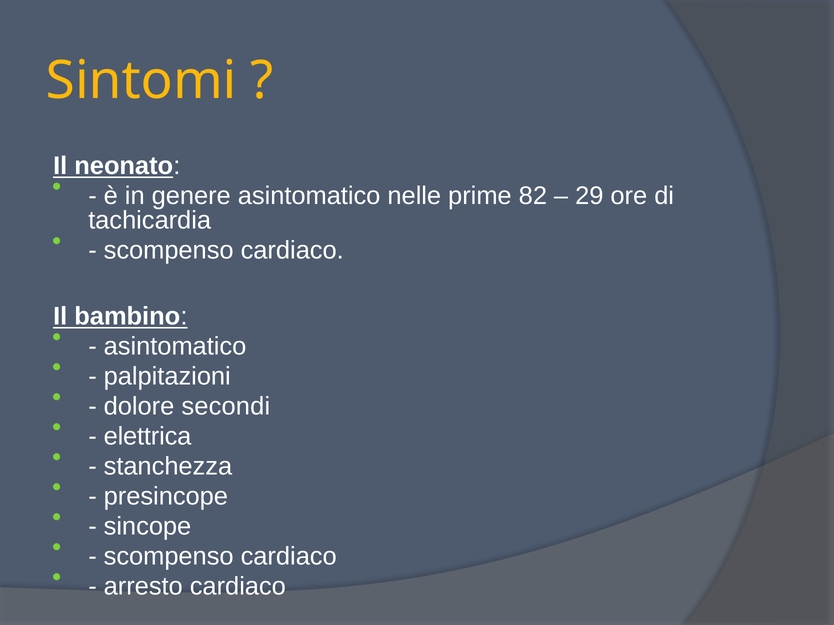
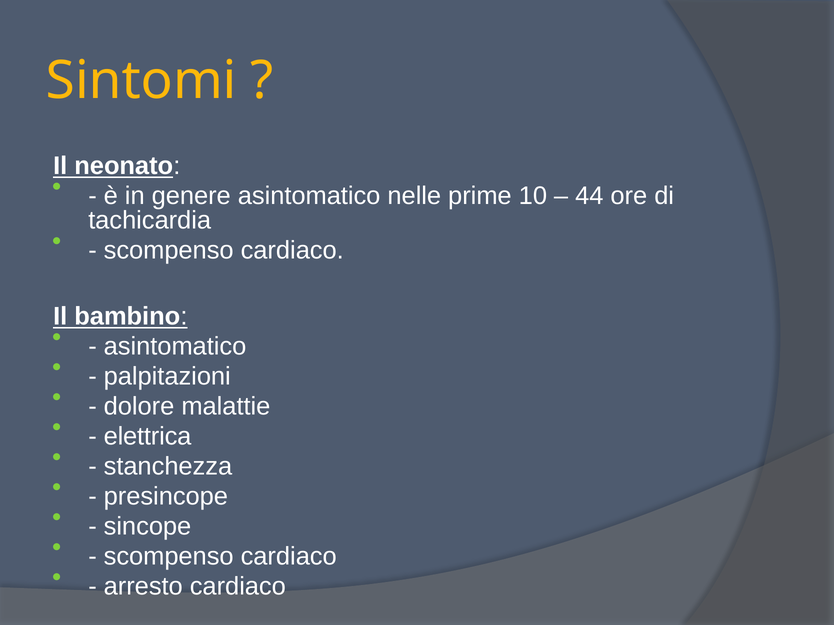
82: 82 -> 10 (533, 196)
29: 29 -> 44 (589, 196)
secondi: secondi -> malattie (226, 407)
